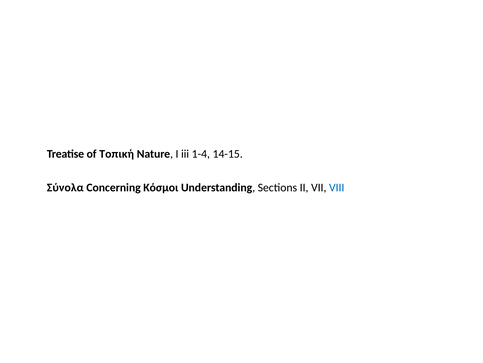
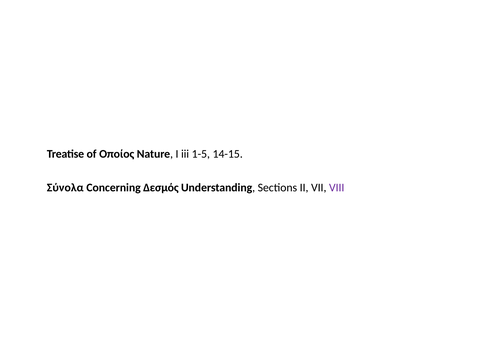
Τοπική: Τοπική -> Οποίος (117, 154)
1-4: 1-4 -> 1-5 (201, 154)
Κόσμοι: Κόσμοι -> Δεσμός (161, 187)
VIII colour: blue -> purple (337, 187)
